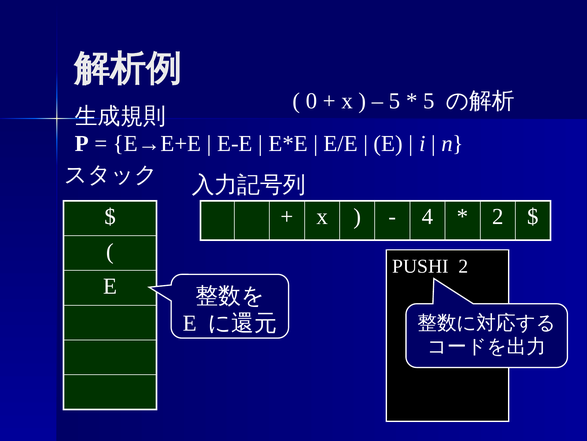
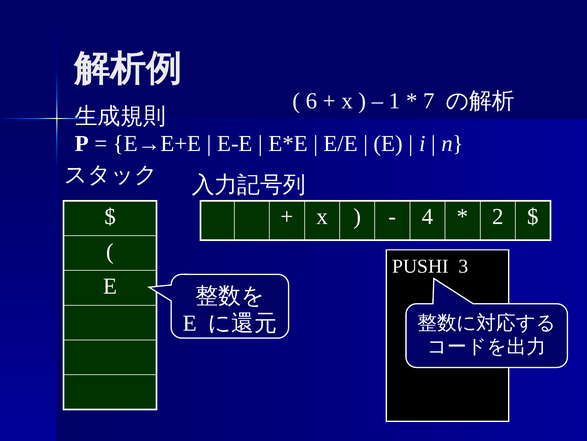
0: 0 -> 6 (312, 101)
5: 5 -> 1 (395, 101)
5: 5 -> 7 (429, 101)
PUSHI 2: 2 -> 3 (463, 266)
